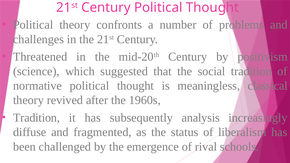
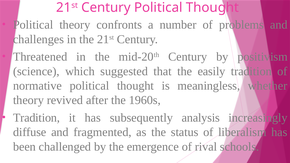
social: social -> easily (212, 71)
classical: classical -> whether (268, 86)
